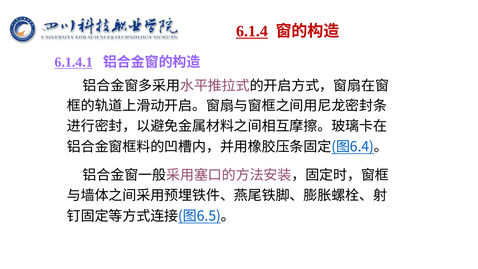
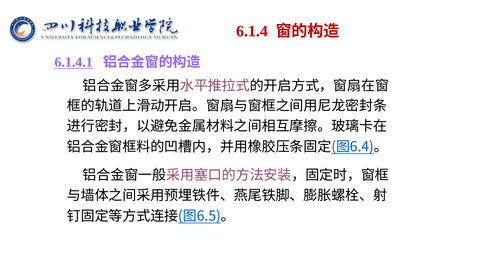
6.1.4 underline: present -> none (252, 31)
